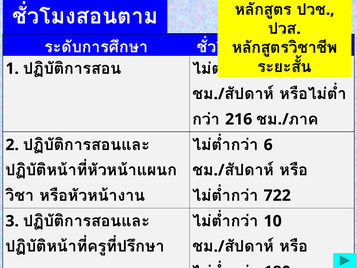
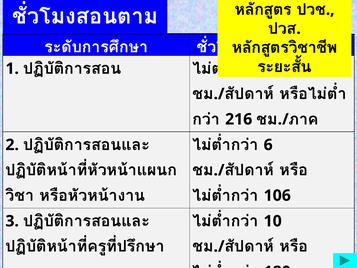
722: 722 -> 106 (277, 195)
